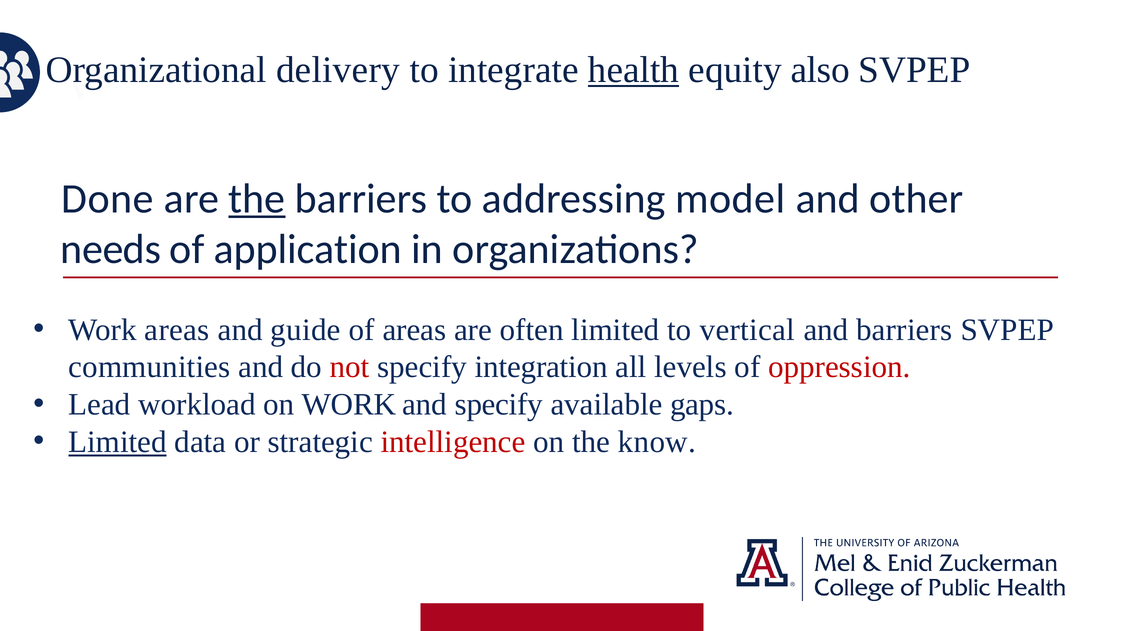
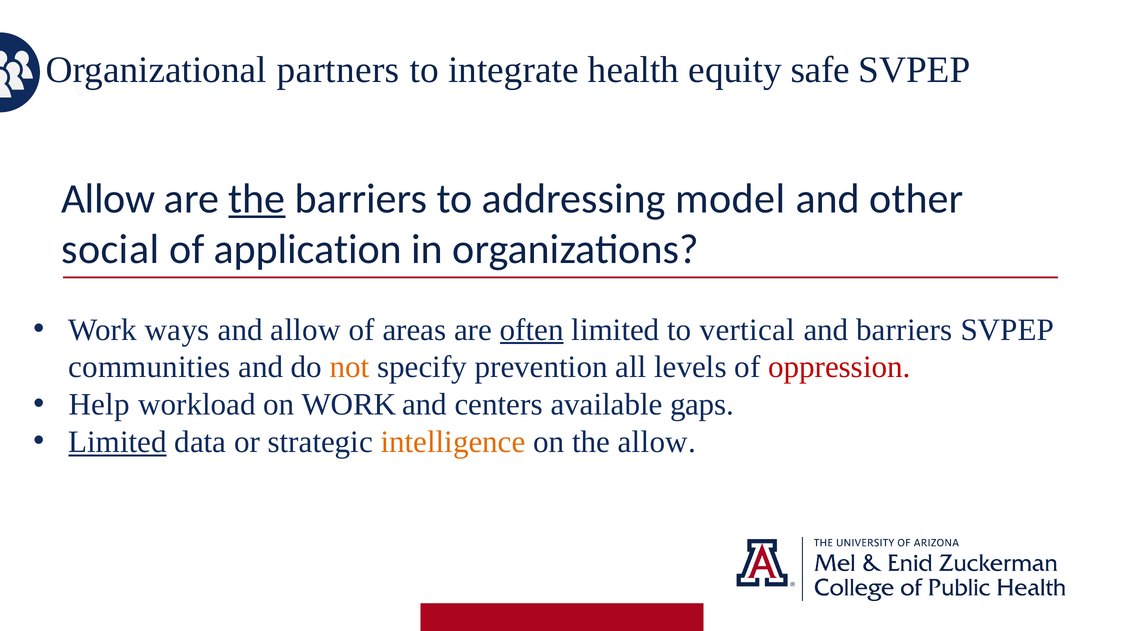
delivery: delivery -> partners (338, 70)
health underline: present -> none (634, 70)
also: also -> safe (820, 70)
Done: Done -> Allow (108, 199)
needs: needs -> social (110, 249)
Work areas: areas -> ways (177, 330)
and guide: guide -> allow (306, 330)
often underline: none -> present (532, 330)
not colour: red -> orange (350, 367)
integration: integration -> prevention (541, 367)
Lead: Lead -> Help (99, 404)
and specify: specify -> centers (499, 404)
intelligence colour: red -> orange (453, 442)
the know: know -> allow (657, 442)
